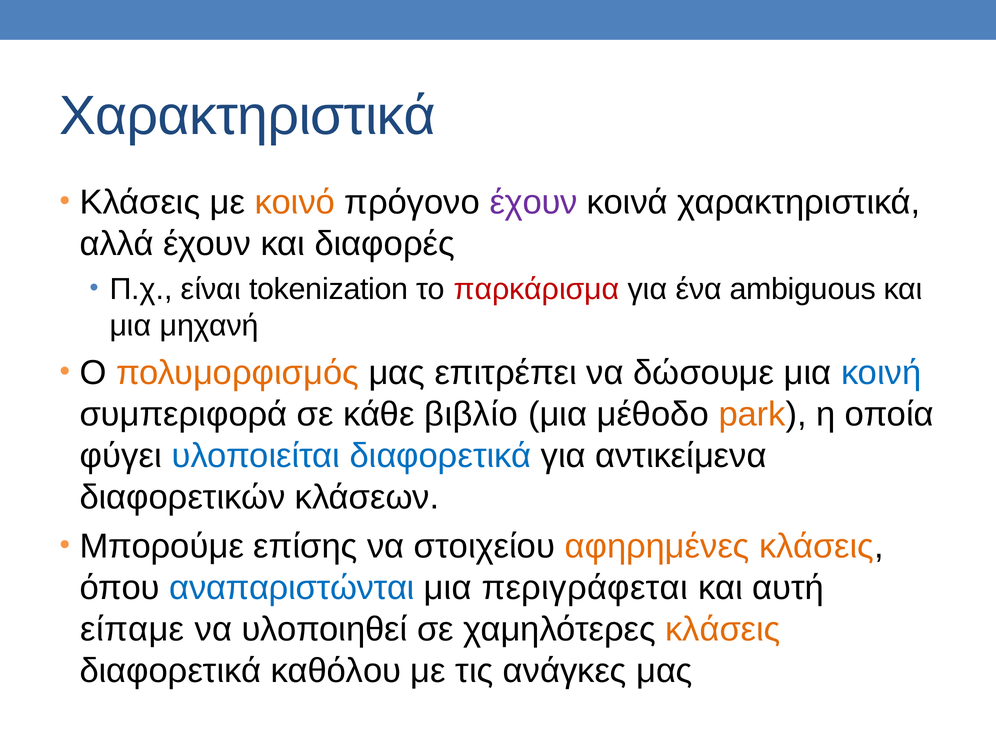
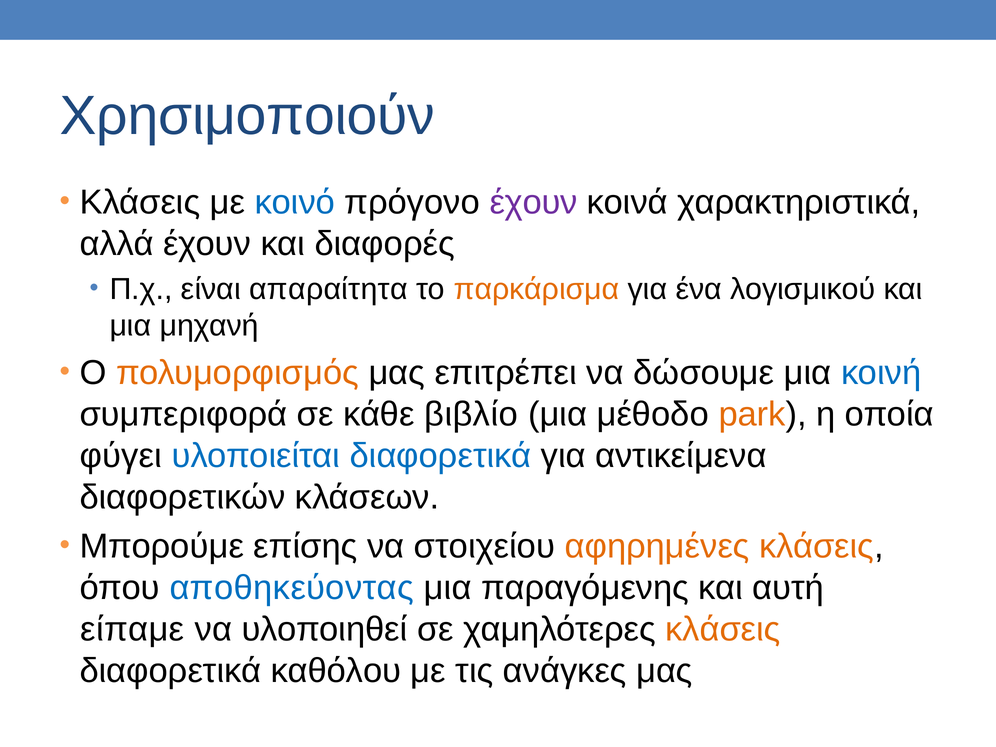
Χαρακτηριστικά: Χαρακτηριστικά -> Χρησιμοποιούν (247, 116)
κοινό colour: orange -> blue (295, 202)
tokenization: tokenization -> απαραίτητα (328, 289)
παρκάρισμα colour: red -> orange (537, 289)
ambiguous: ambiguous -> λογισμικού (803, 289)
αναπαριστώνται: αναπαριστώνται -> αποθηκεύοντας (292, 588)
περιγράφεται: περιγράφεται -> παραγόμενης (585, 588)
